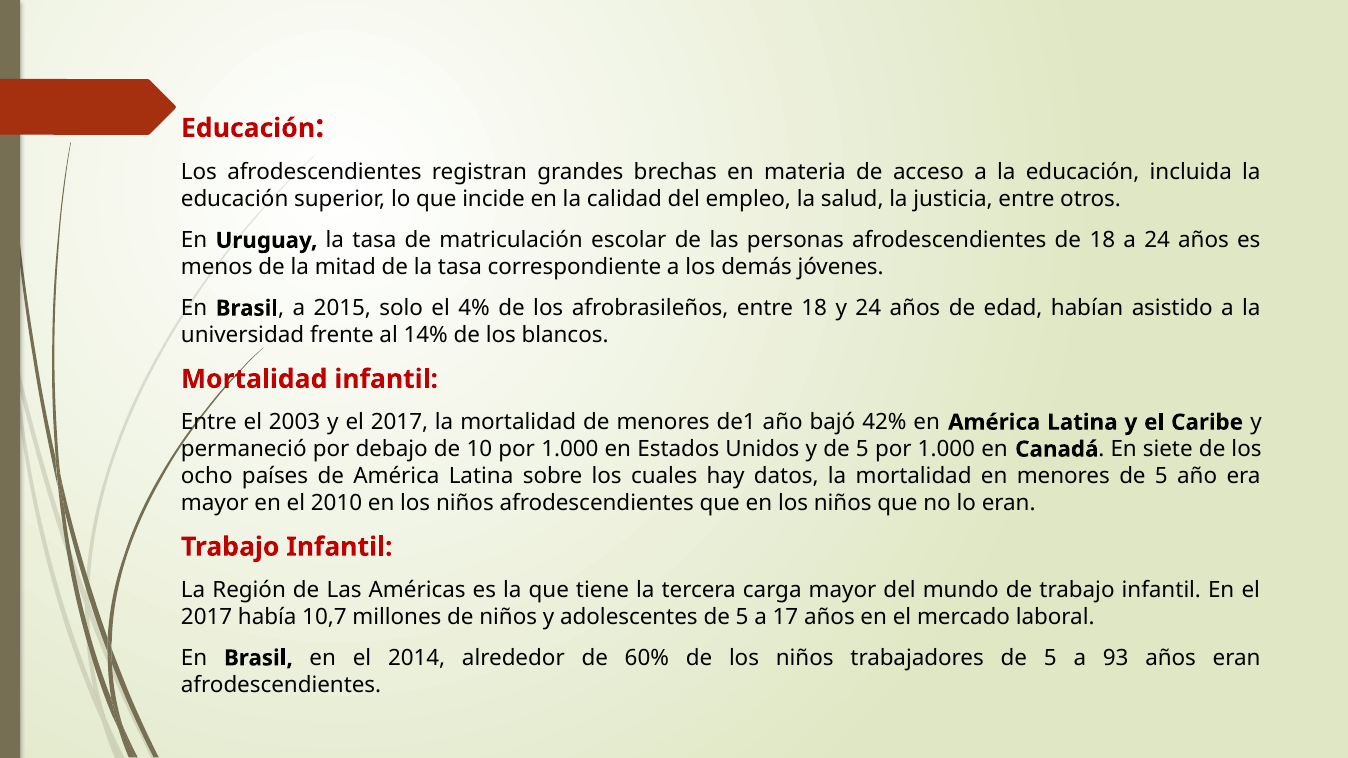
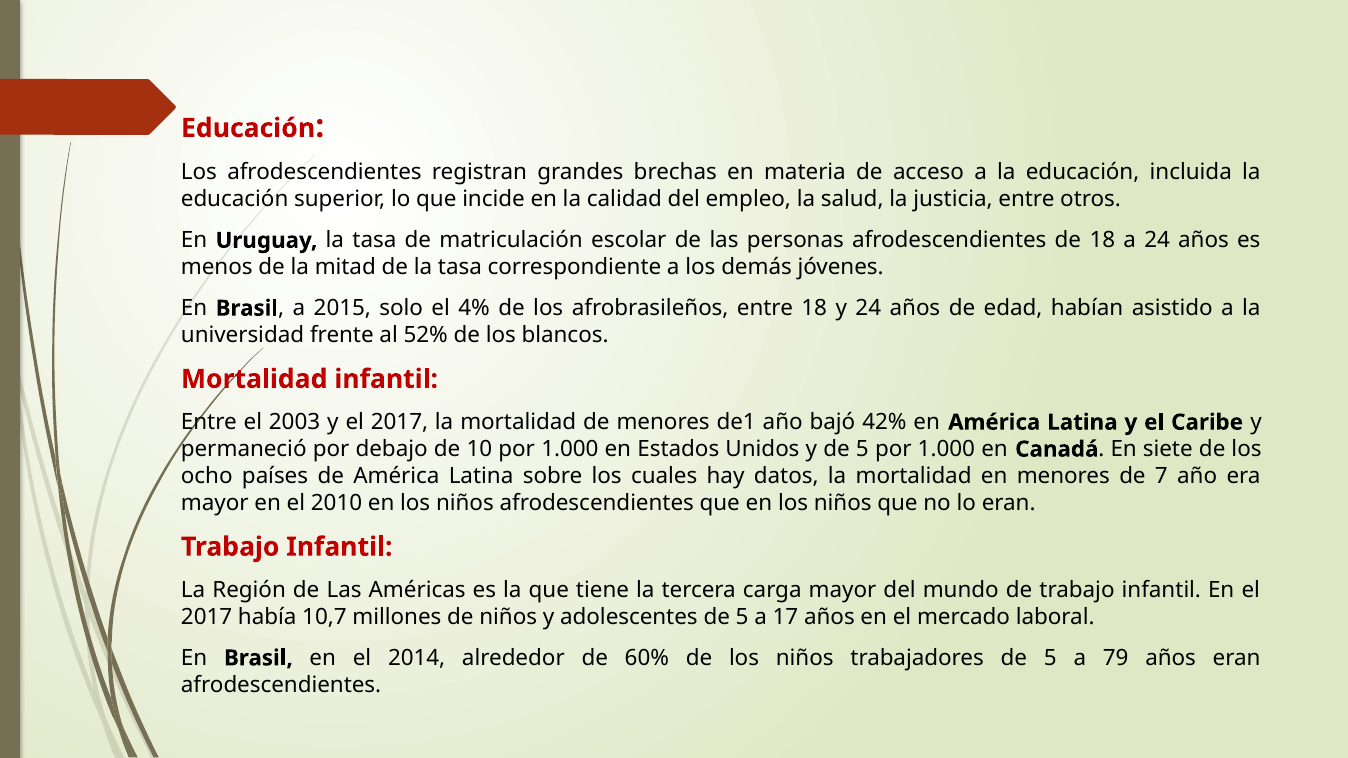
14%: 14% -> 52% (426, 335)
menores de 5: 5 -> 7 (1161, 476)
93: 93 -> 79 (1116, 658)
